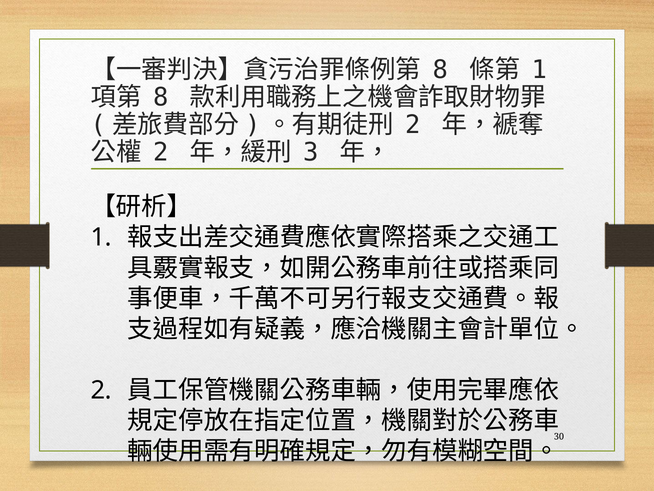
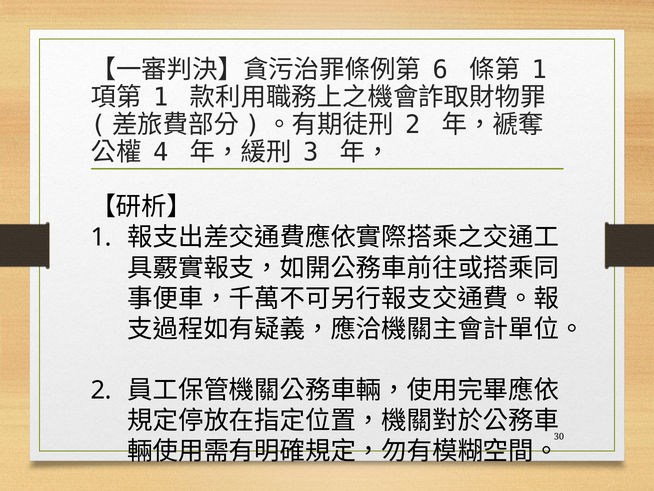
8: 8 -> 6 (440, 70)
8: 8 -> 1 (161, 97)
2: 2 -> 4 (161, 152)
